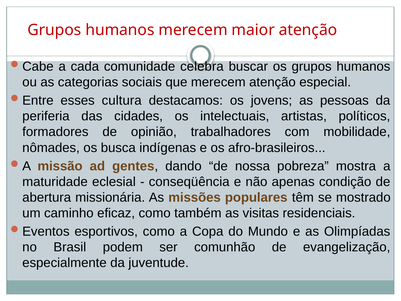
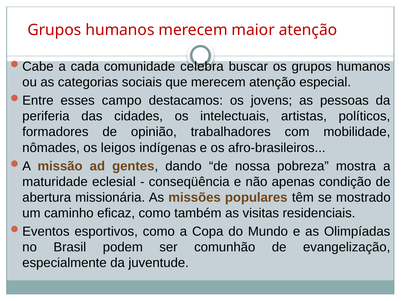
cultura: cultura -> campo (122, 100)
busca: busca -> leigos (118, 148)
